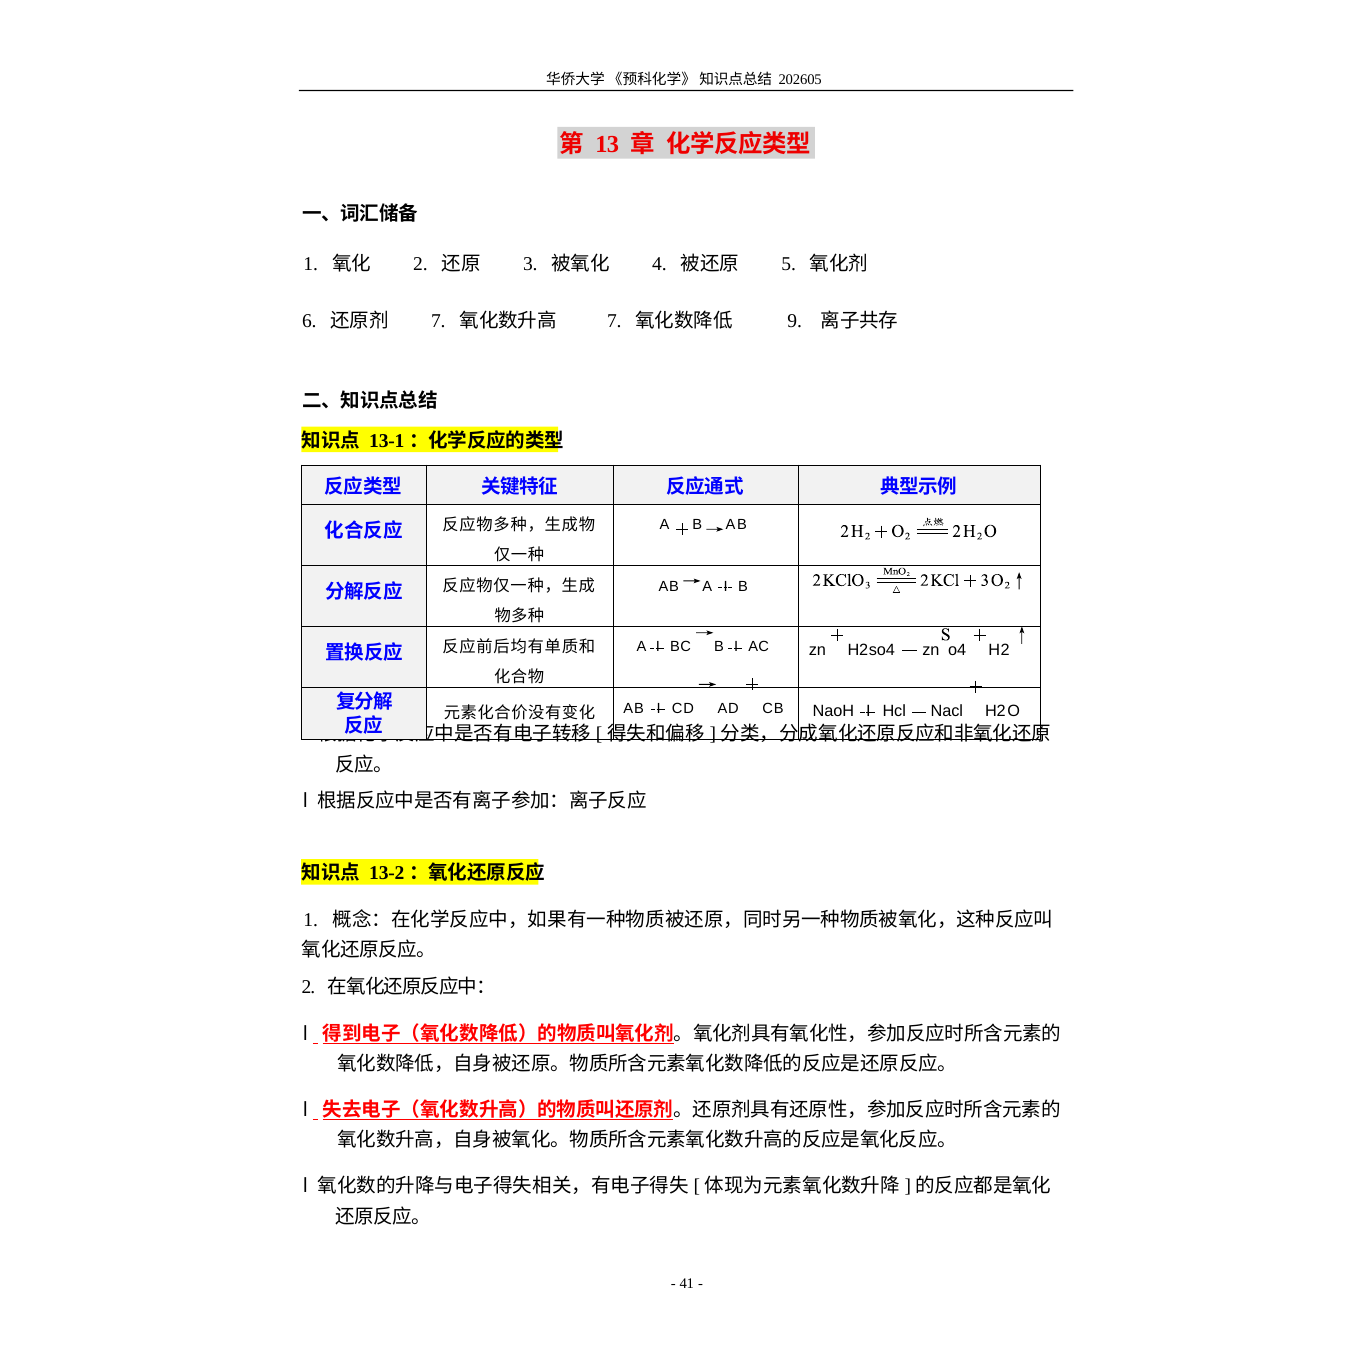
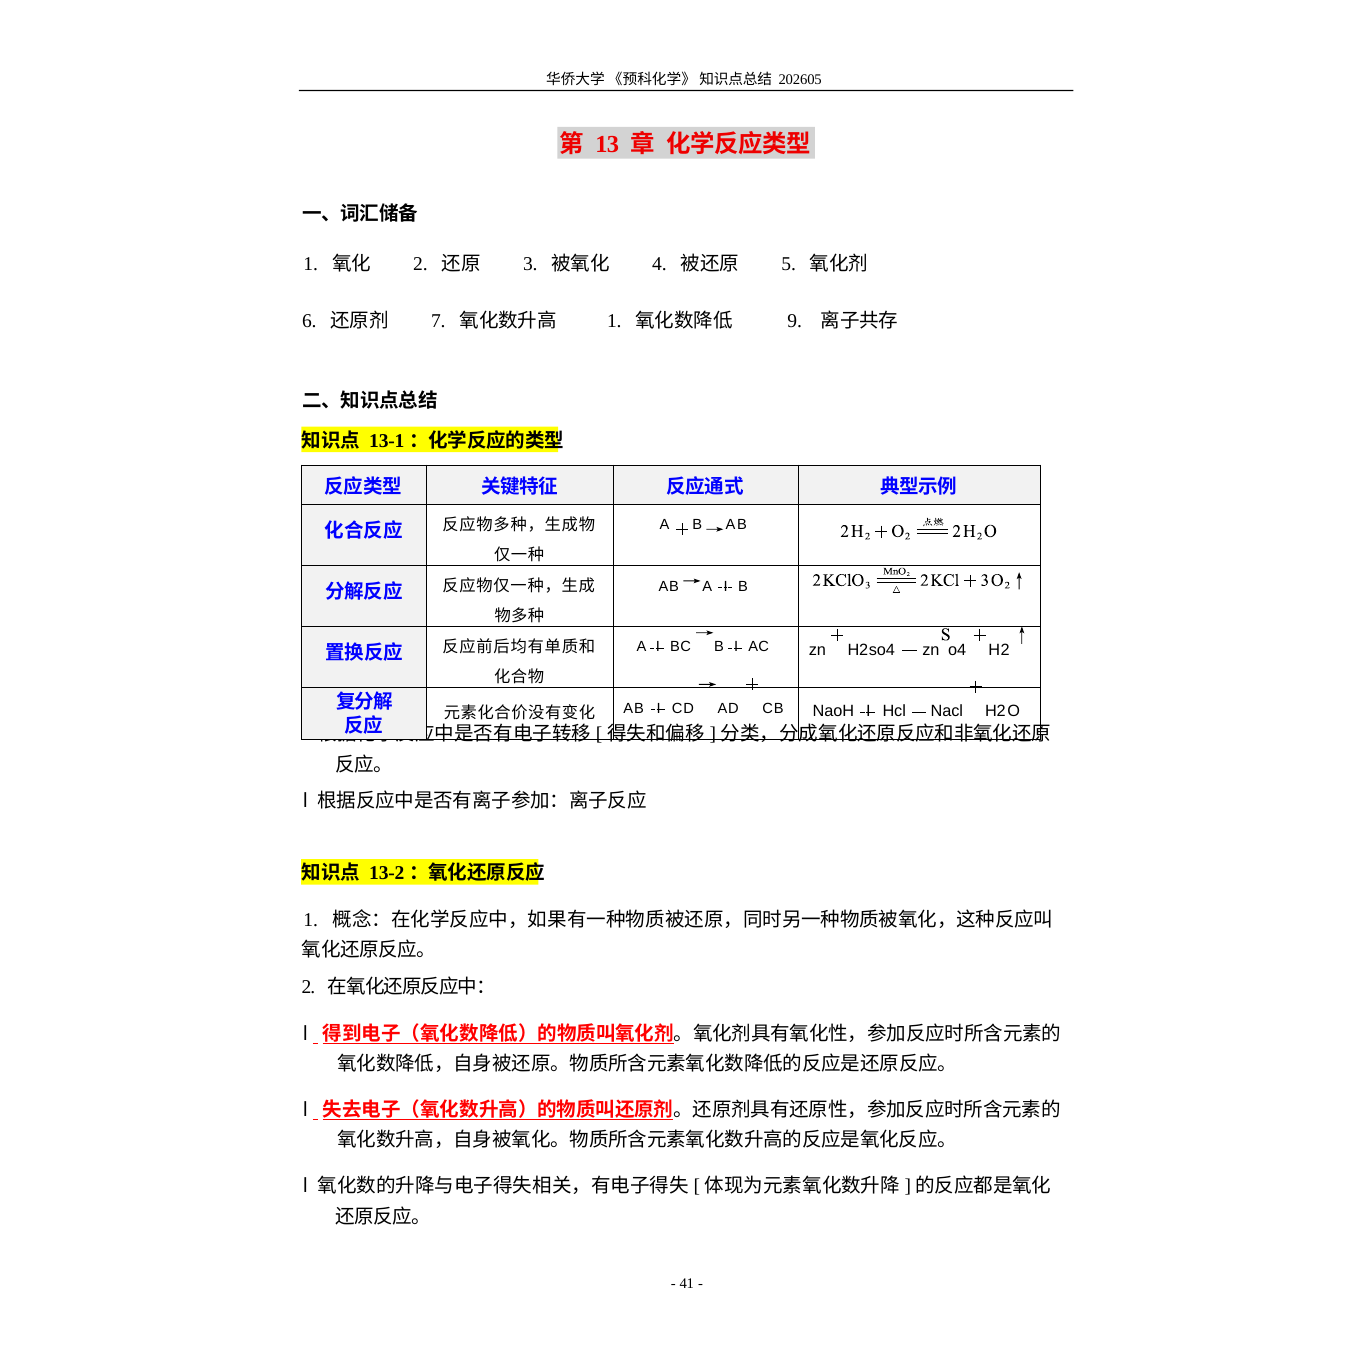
7: 7 -> 1 (614, 322)
